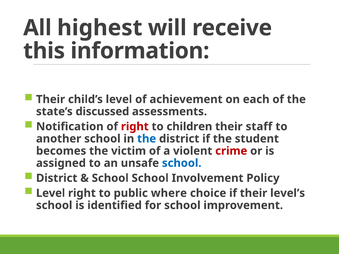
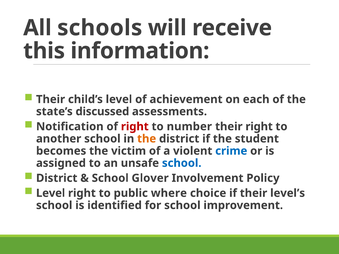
highest: highest -> schools (100, 28)
children: children -> number (189, 127)
their staff: staff -> right (259, 127)
the colour: blue -> orange (147, 139)
crime colour: red -> blue (231, 151)
School School: School -> Glover (150, 178)
